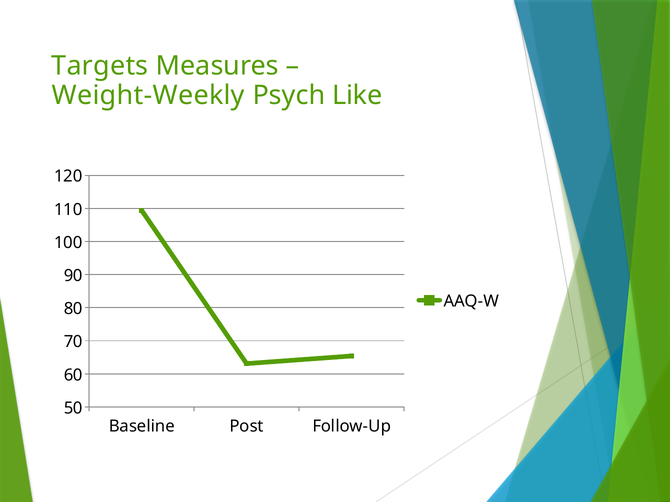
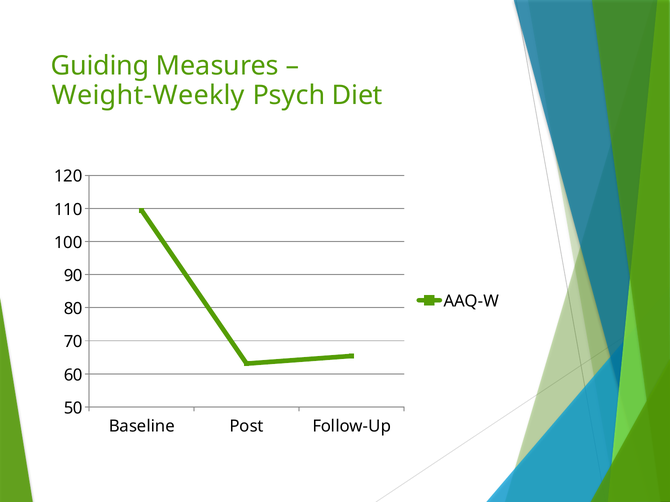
Targets: Targets -> Guiding (100, 66)
Like: Like -> Diet (357, 95)
